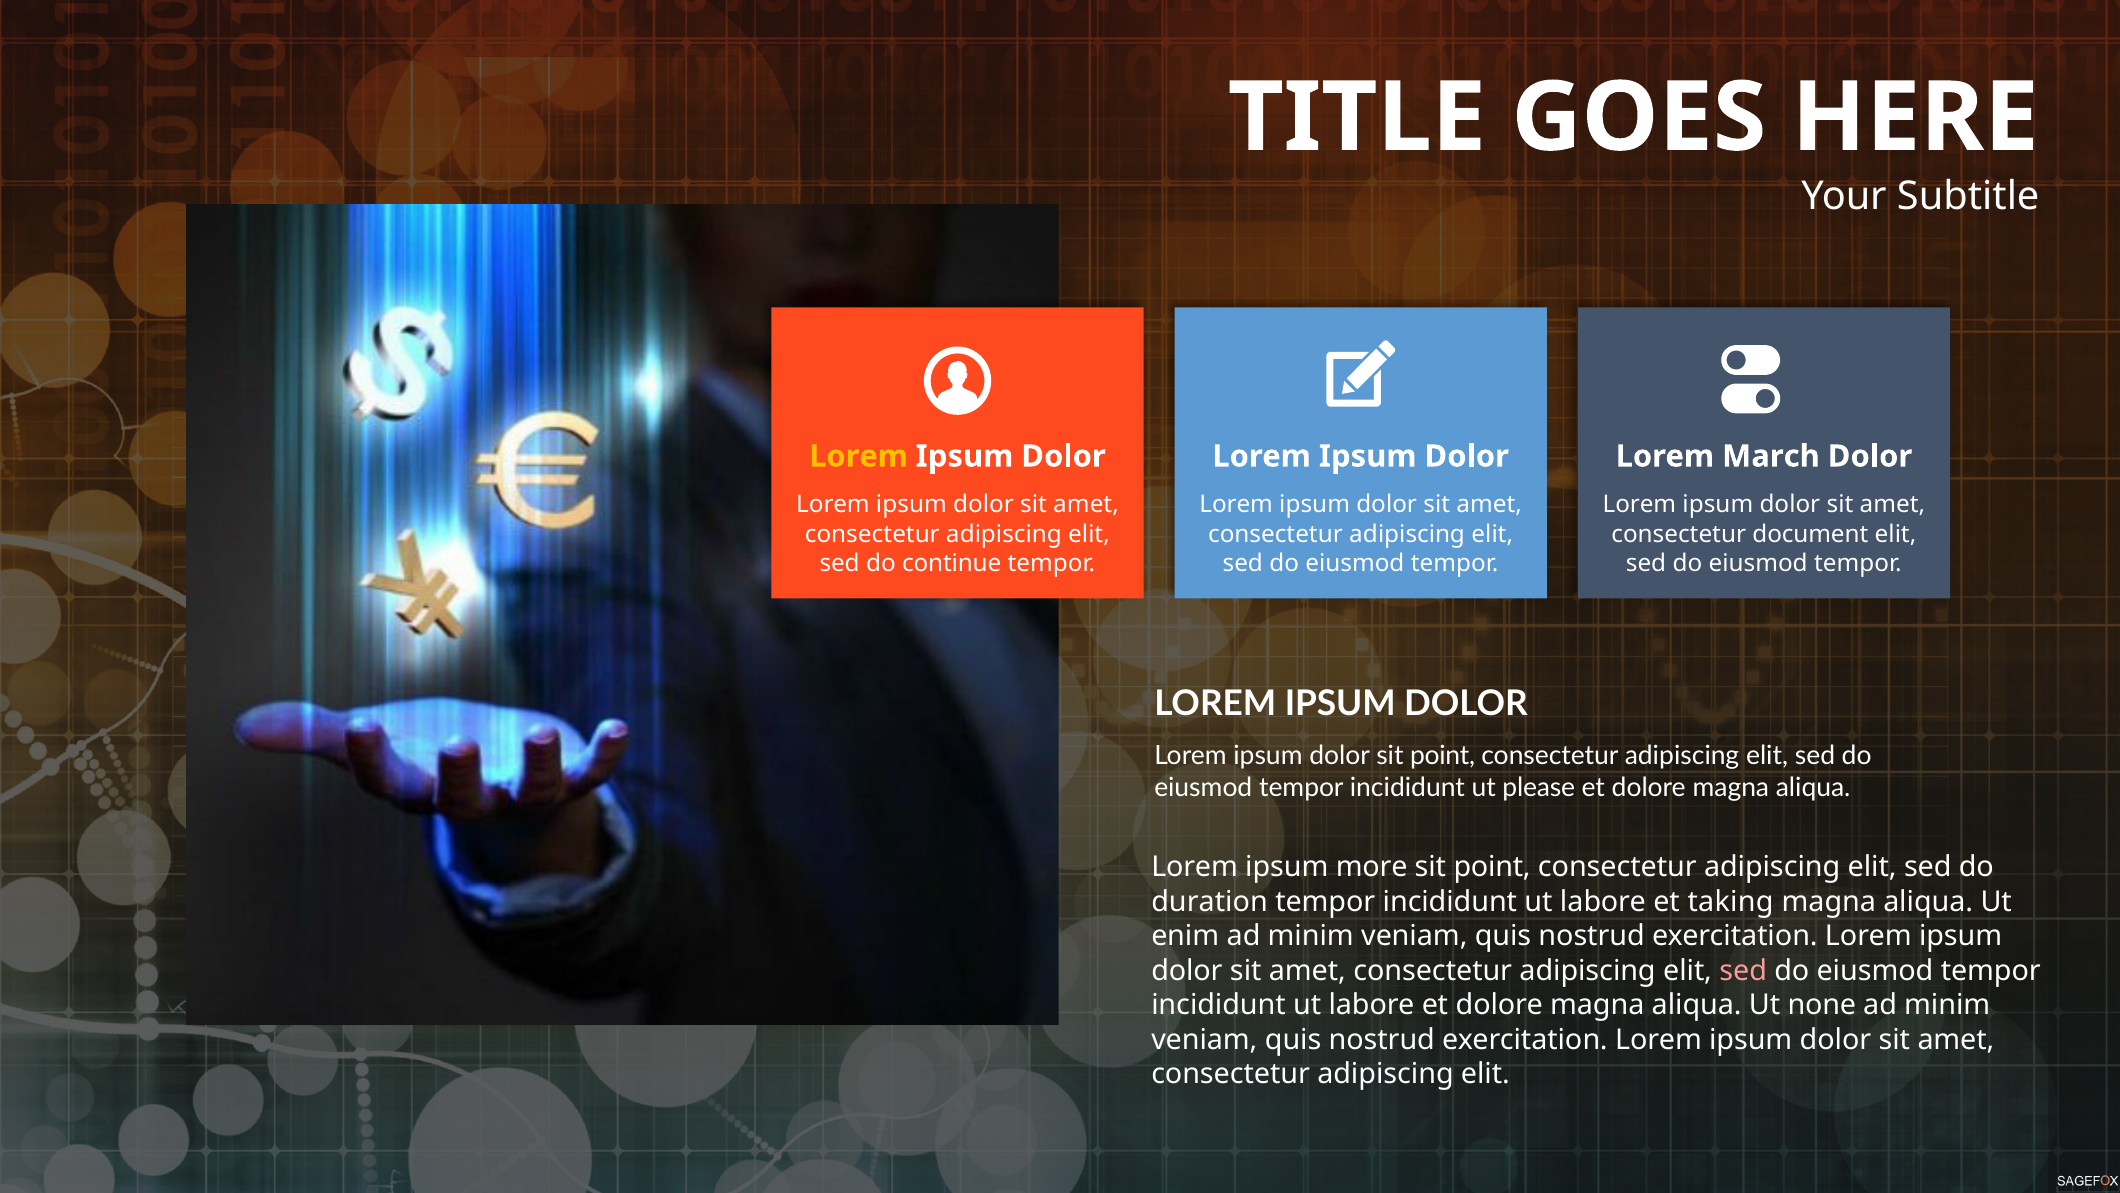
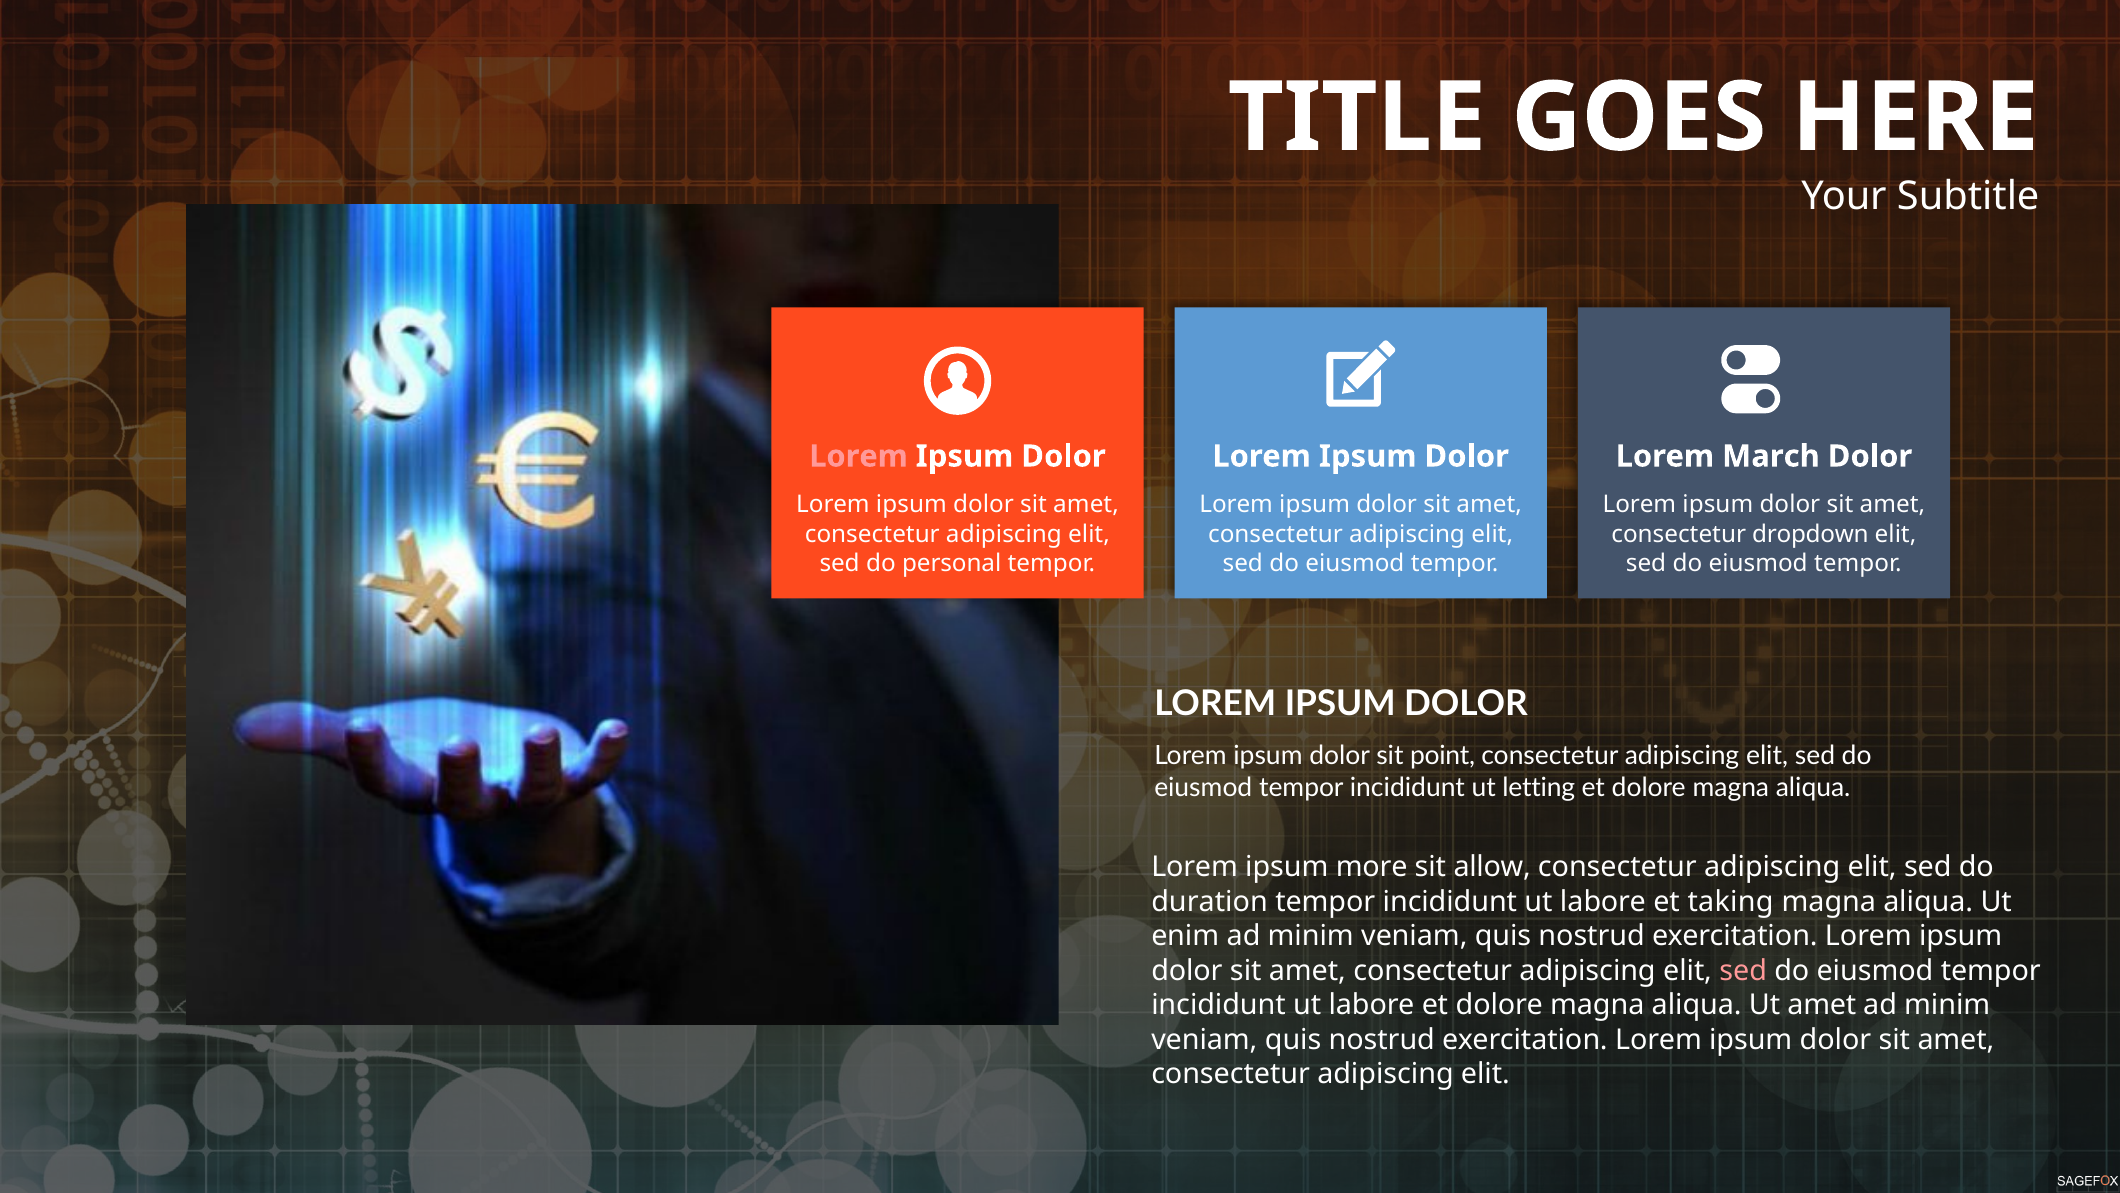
Lorem colour: yellow -> pink (858, 456)
document: document -> dropdown (1810, 534)
continue: continue -> personal (952, 563)
please: please -> letting (1539, 788)
point: point -> allow (1492, 867)
Ut none: none -> amet (1822, 1005)
